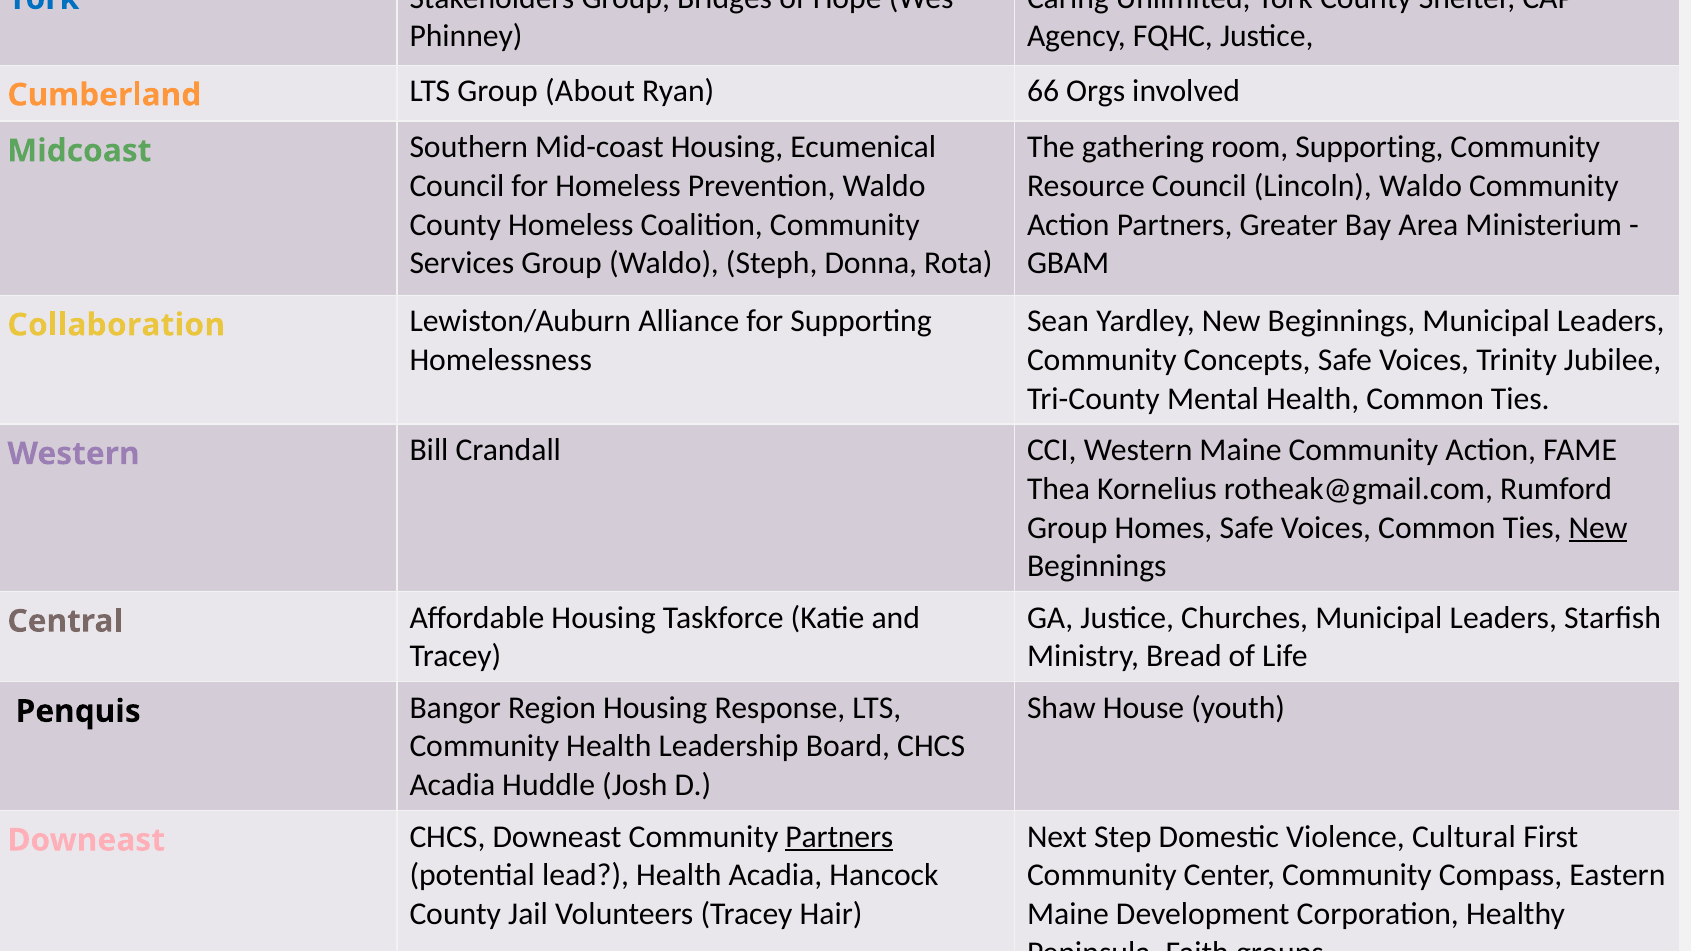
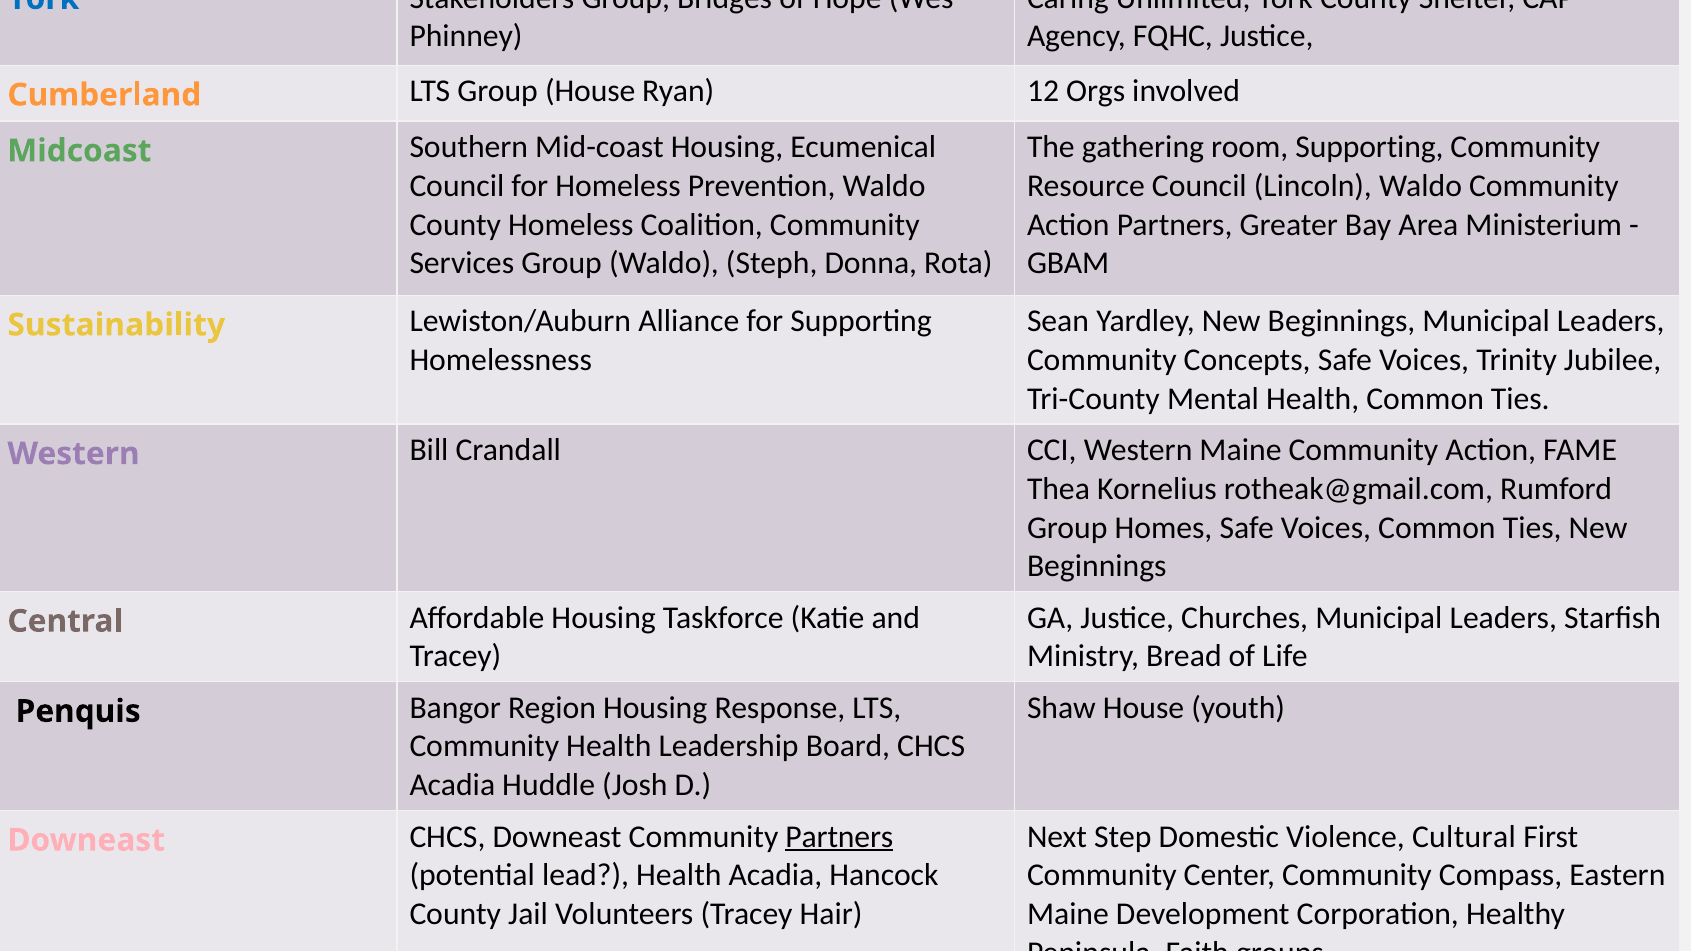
Group About: About -> House (590, 91)
66: 66 -> 12 (1043, 91)
Collaboration: Collaboration -> Sustainability (116, 325)
New underline: present -> none (1598, 528)
